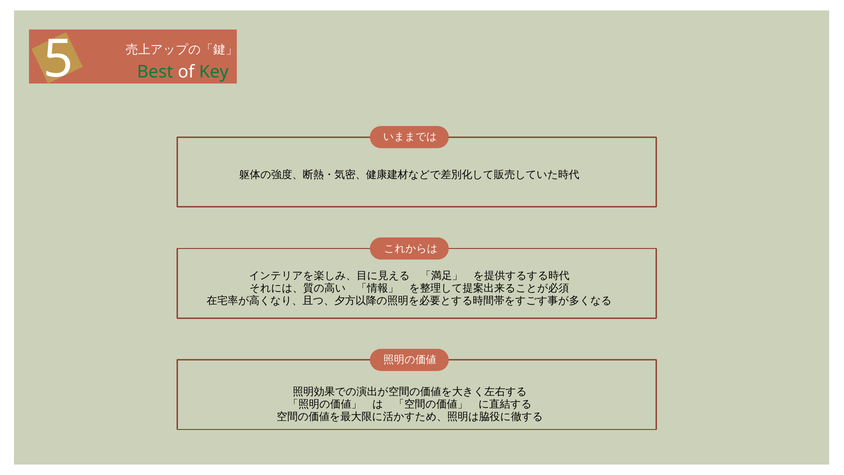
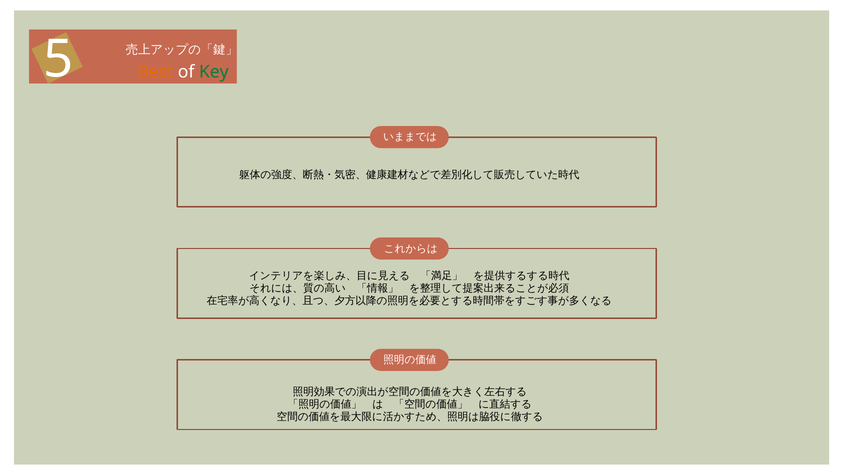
Best colour: green -> orange (155, 72)
